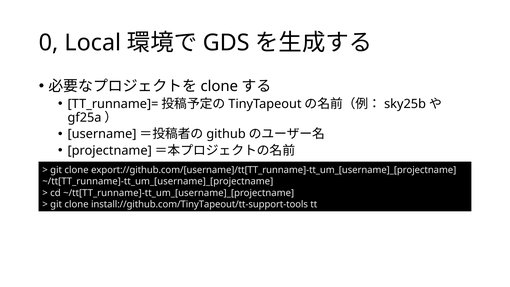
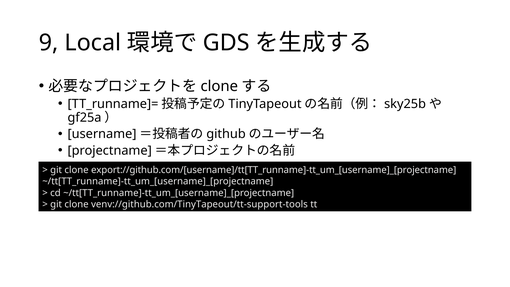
0: 0 -> 9 (49, 43)
install://github.com/TinyTapeout/tt-support-tools: install://github.com/TinyTapeout/tt-support-tools -> venv://github.com/TinyTapeout/tt-support-tools (199, 204)
